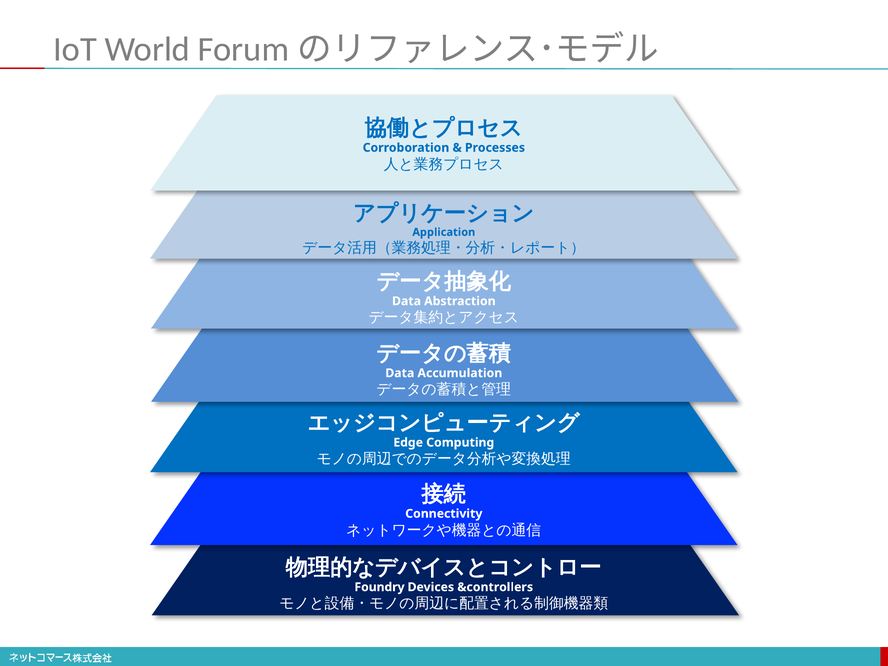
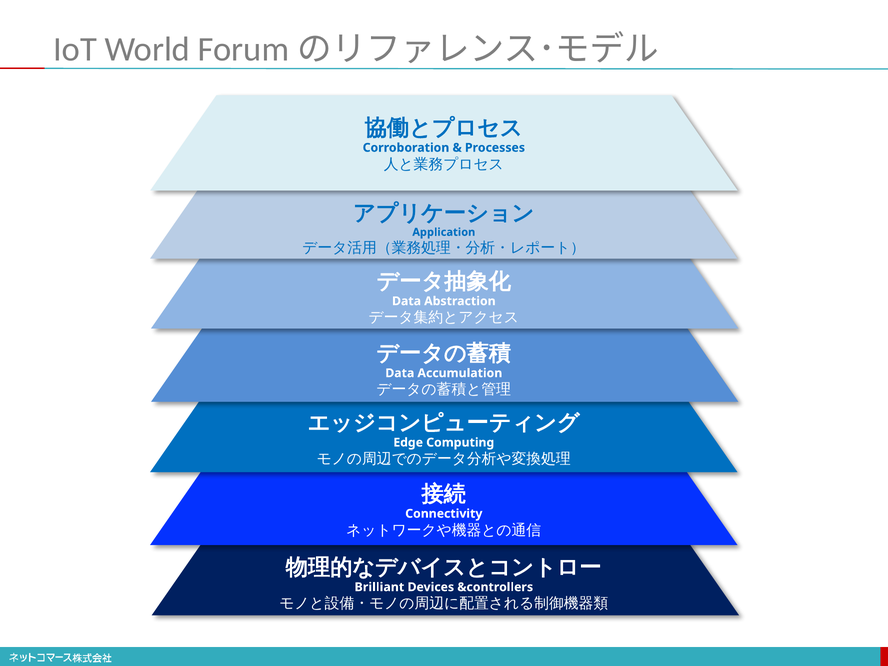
Foundry: Foundry -> Brilliant (379, 587)
